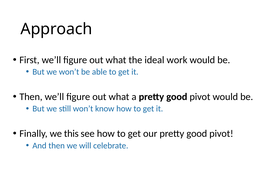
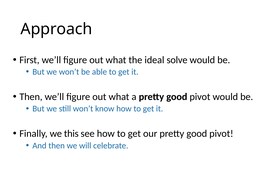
work: work -> solve (177, 60)
